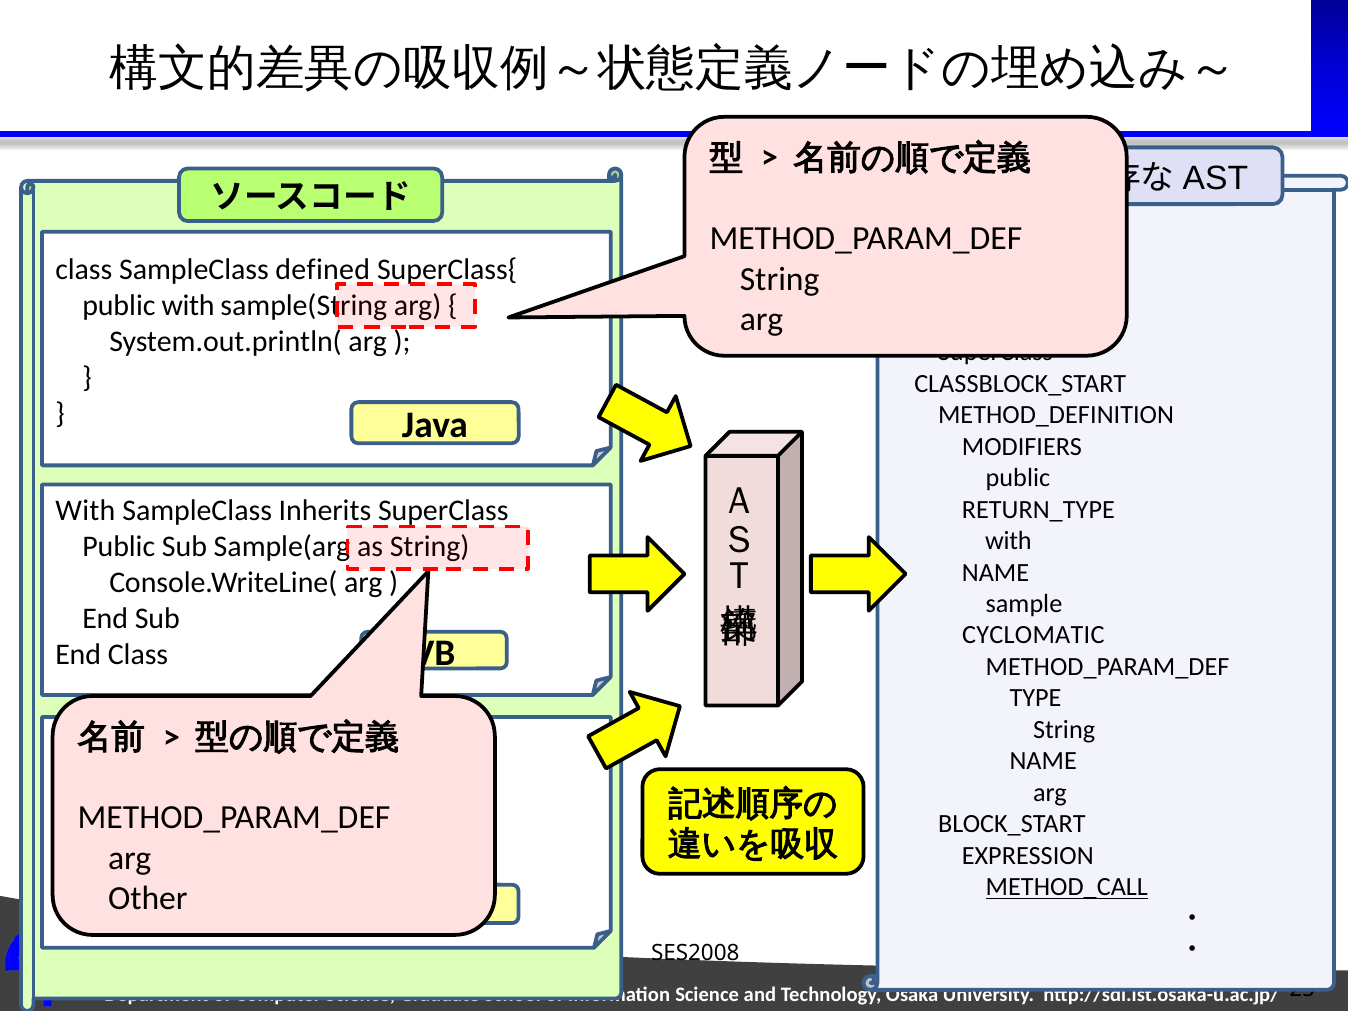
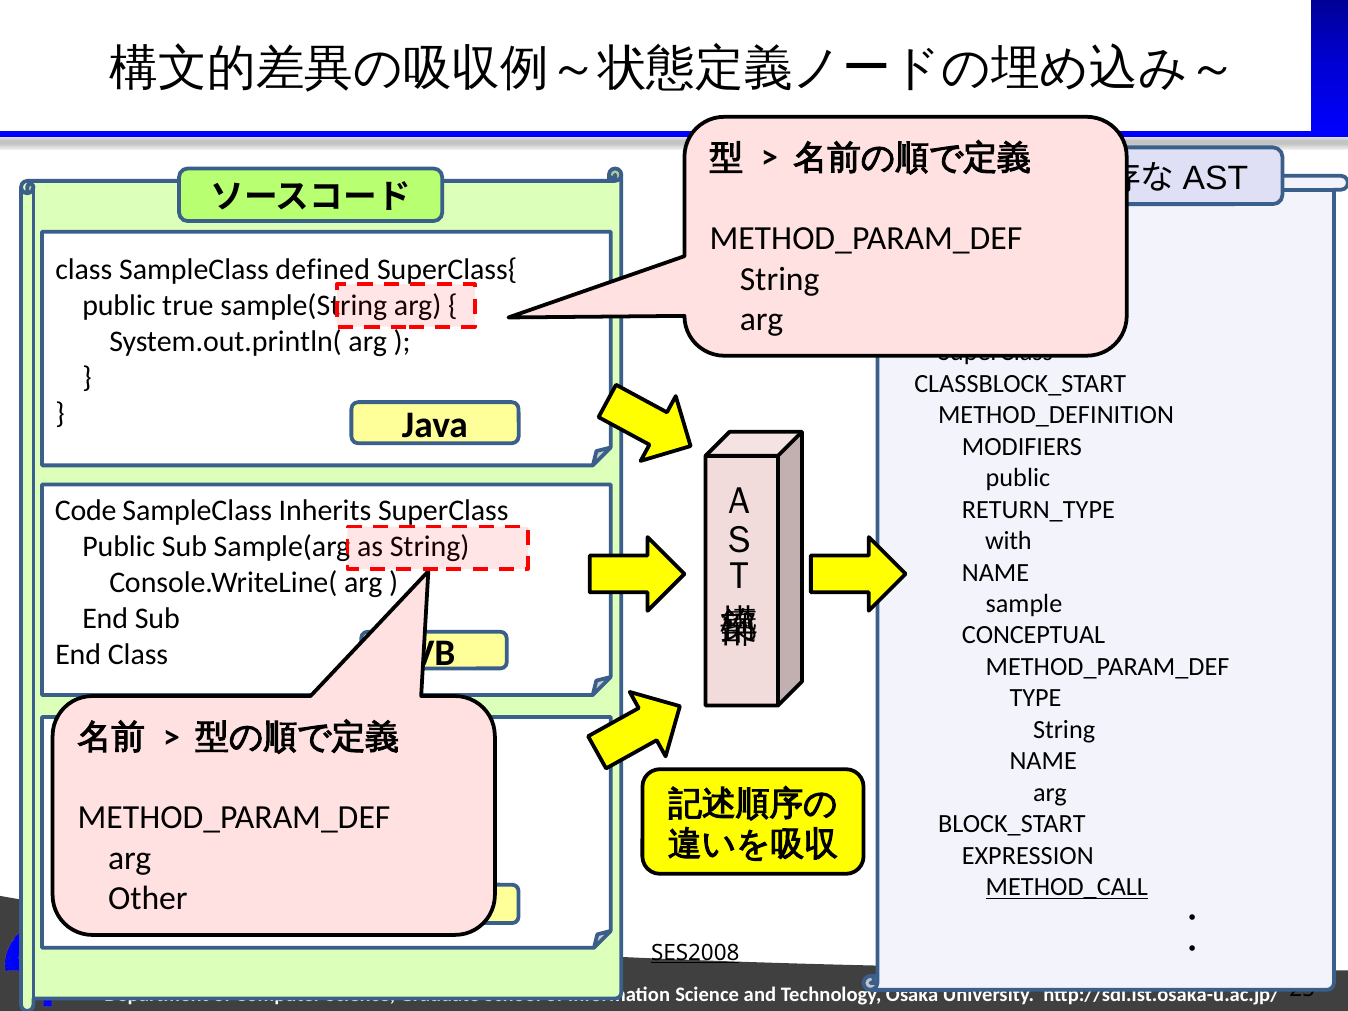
public with: with -> true (188, 306)
With: With -> Code (86, 511)
CYCLOMATIC: CYCLOMATIC -> CONCEPTUAL (1034, 635)
SES2008 underline: none -> present (695, 953)
